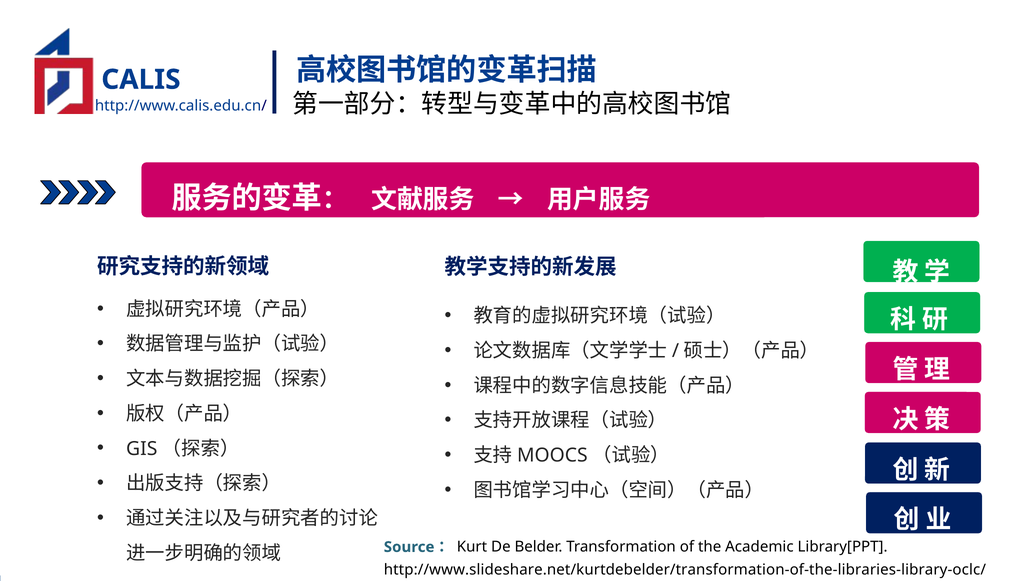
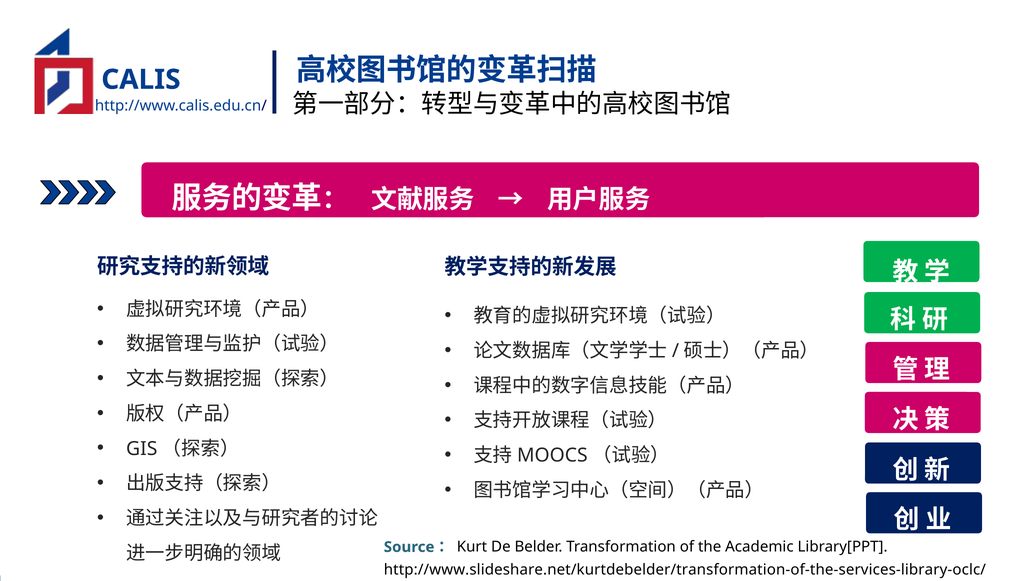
http://www.slideshare.net/kurtdebelder/transformation-of-the-libraries-library-oclc/: http://www.slideshare.net/kurtdebelder/transformation-of-the-libraries-library-oclc/ -> http://www.slideshare.net/kurtdebelder/transformation-of-the-services-library-oclc/ (685, 570)
